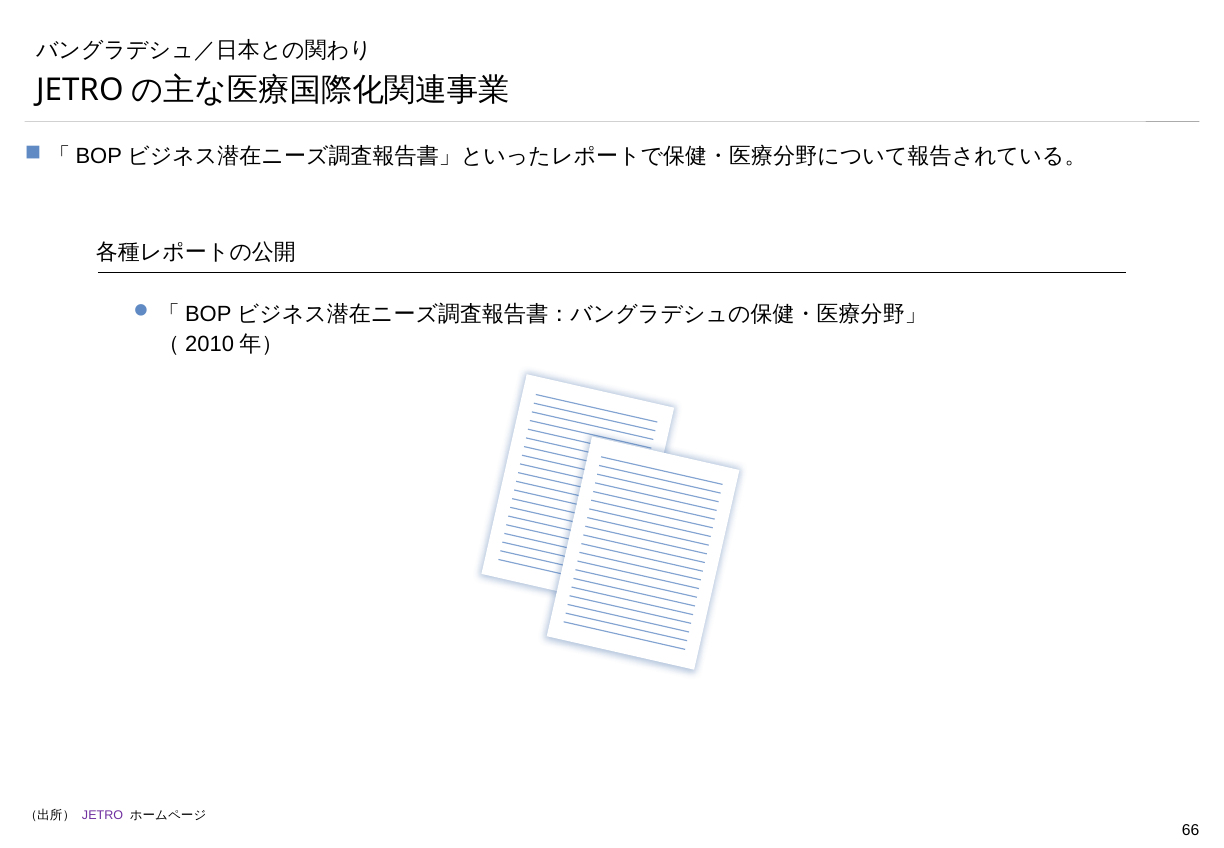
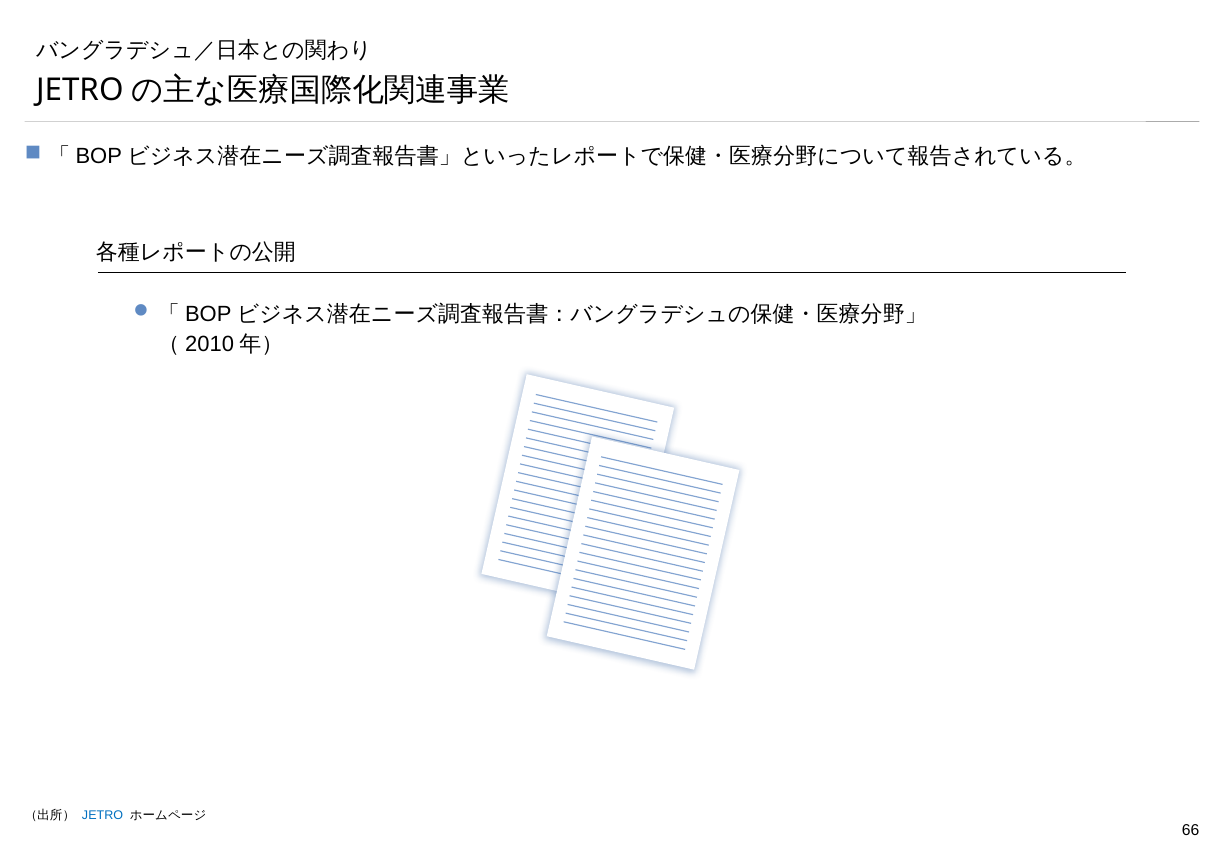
JETRO colour: purple -> blue (103, 815)
